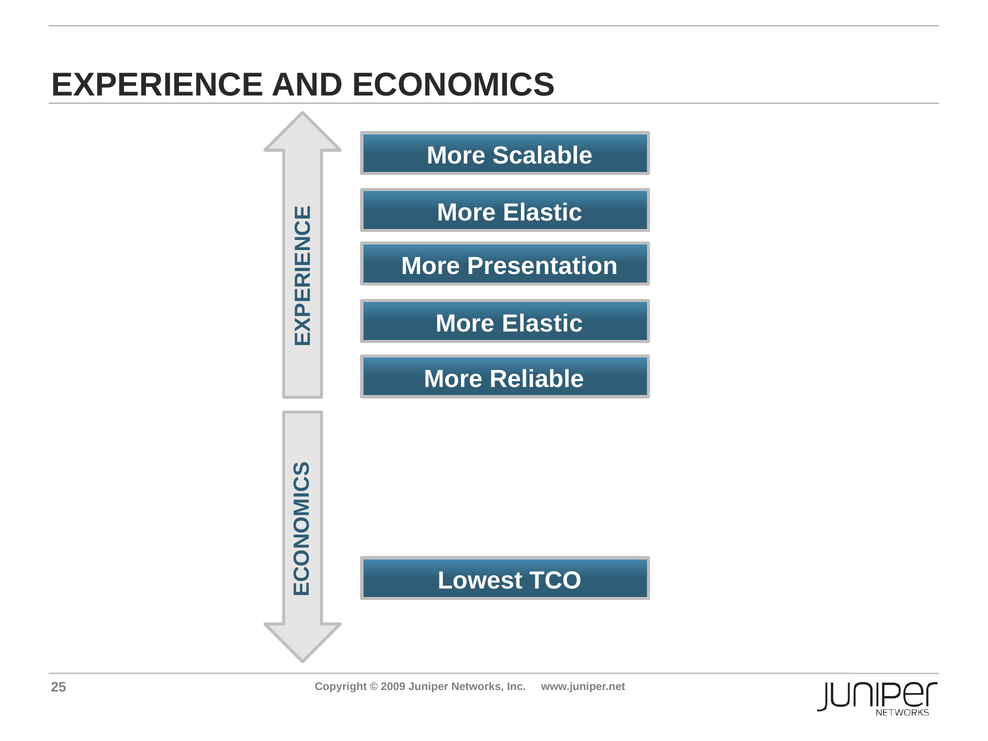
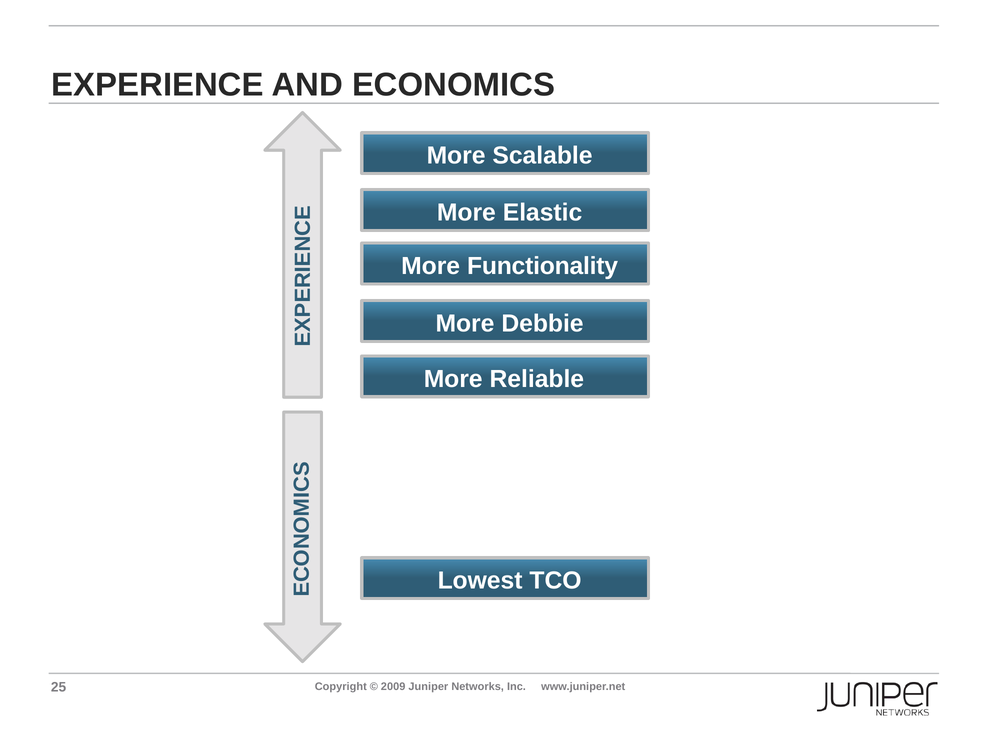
Presentation: Presentation -> Functionality (543, 266)
Elastic: Elastic -> Debbie (542, 324)
